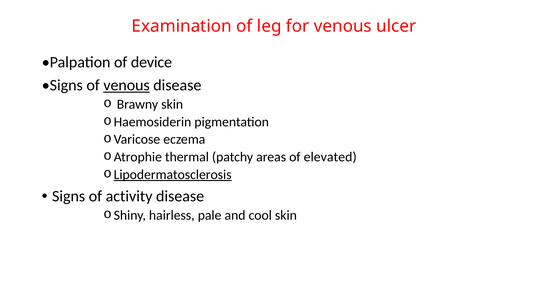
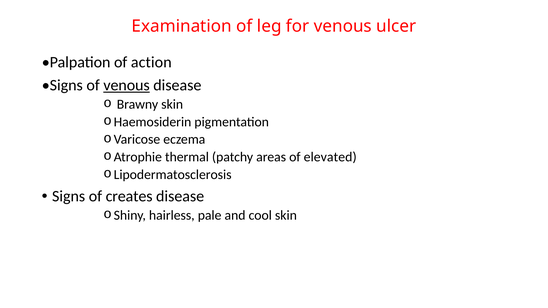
device: device -> action (151, 62)
Lipodermatosclerosis underline: present -> none (173, 175)
activity: activity -> creates (129, 197)
